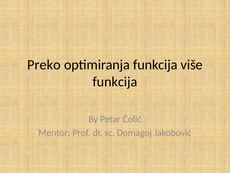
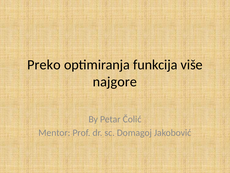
funkcija: funkcija -> najgore (115, 82)
